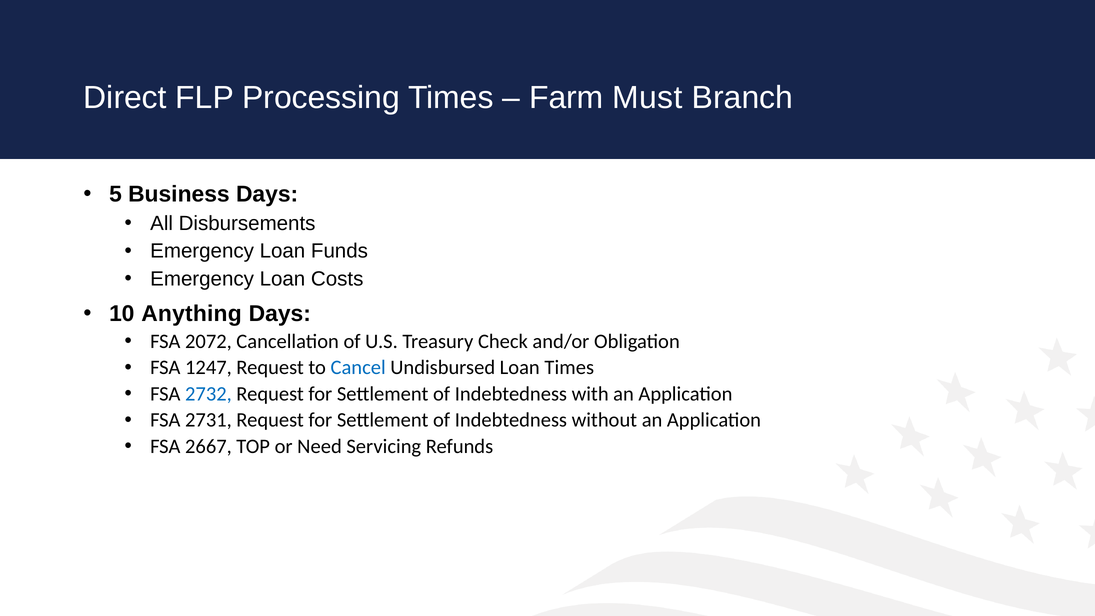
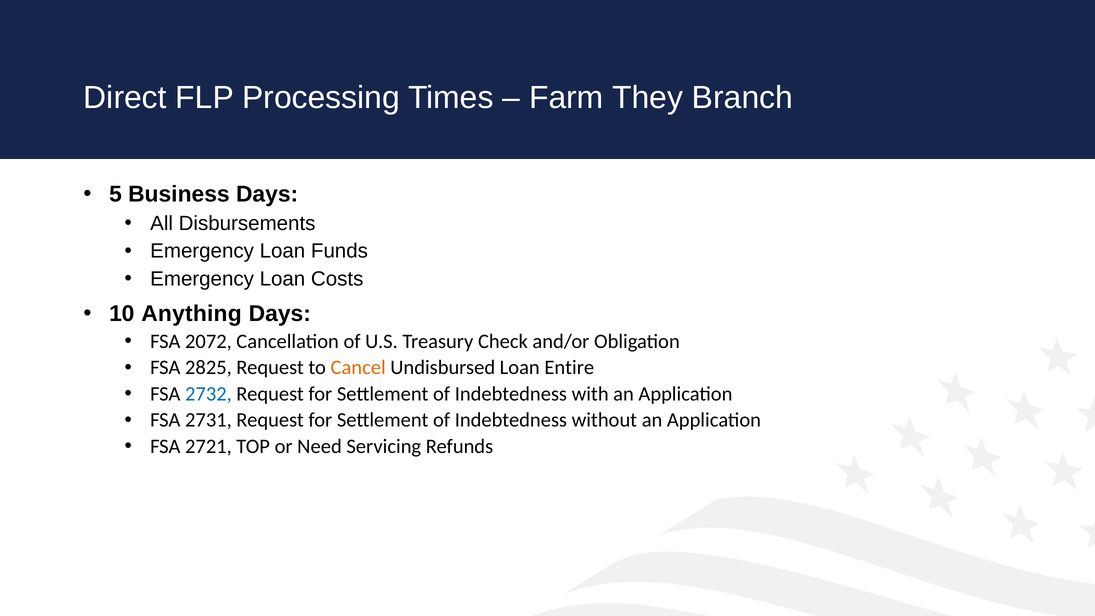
Must: Must -> They (648, 97)
1247: 1247 -> 2825 (208, 368)
Cancel colour: blue -> orange (358, 368)
Loan Times: Times -> Entire (569, 368)
2667: 2667 -> 2721 (208, 446)
